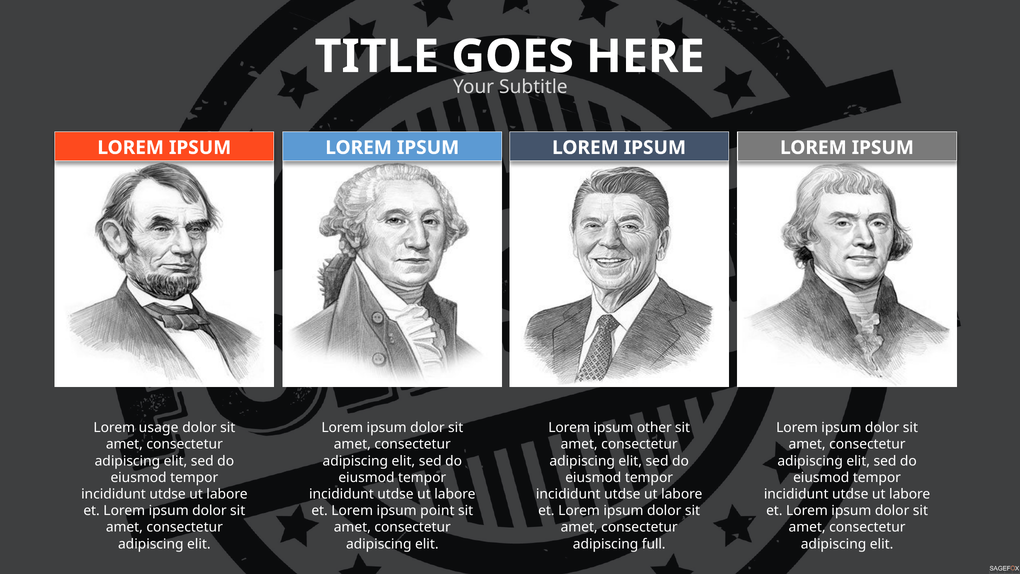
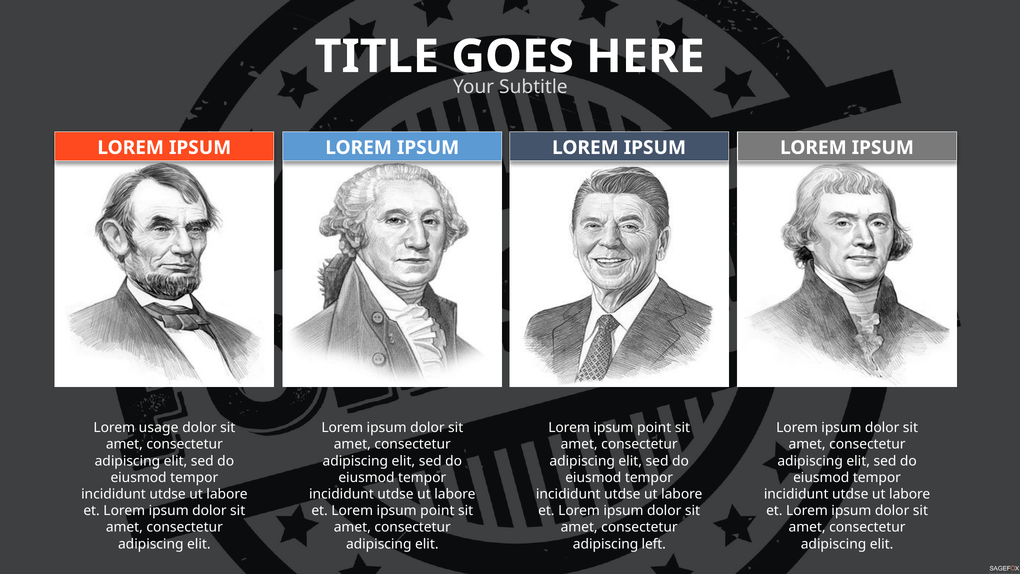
other: other -> point (654, 428)
full: full -> left (654, 544)
